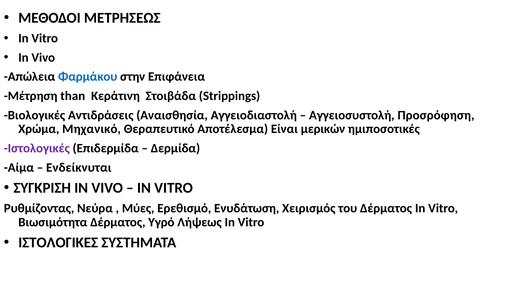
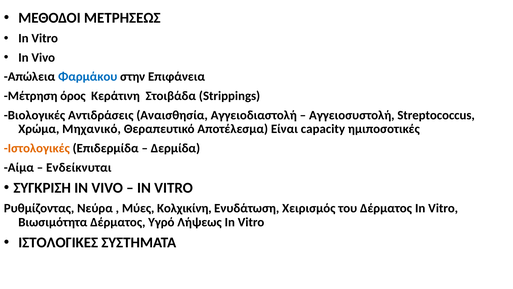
than: than -> όρος (73, 96)
Προσρόφηση: Προσρόφηση -> Streptococcus (436, 115)
μερικών: μερικών -> capacity (323, 129)
Ιστολογικές colour: purple -> orange (37, 148)
Ερεθισμό: Ερεθισμό -> Κολχικίνη (184, 208)
